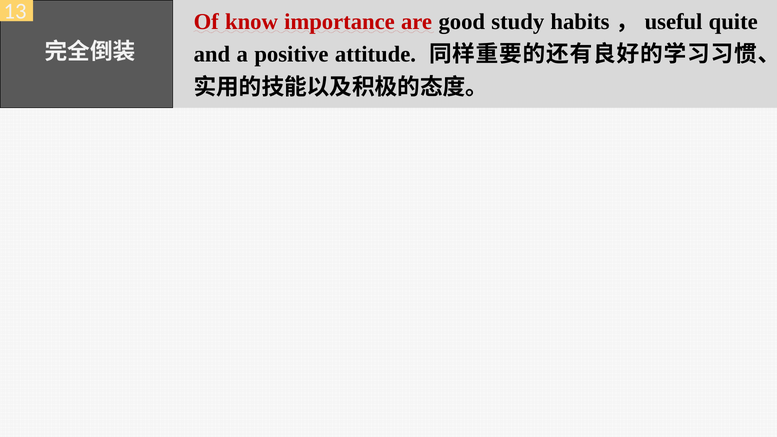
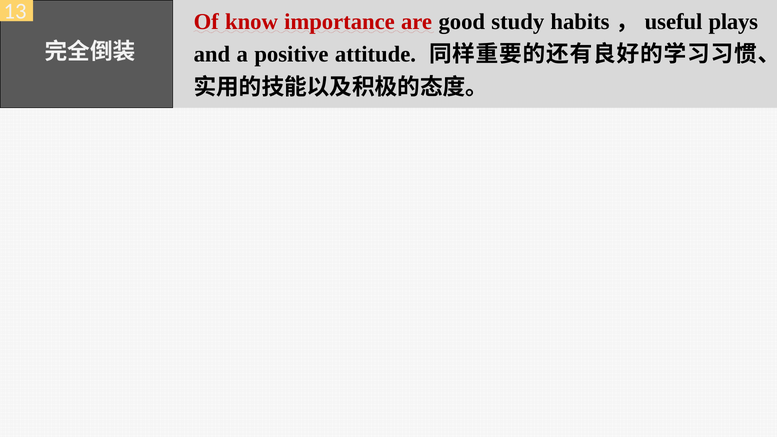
quite: quite -> plays (733, 22)
